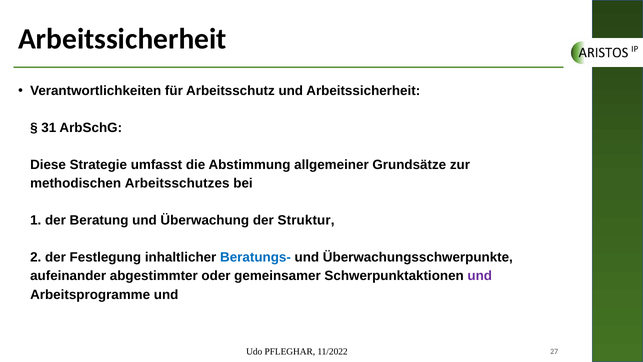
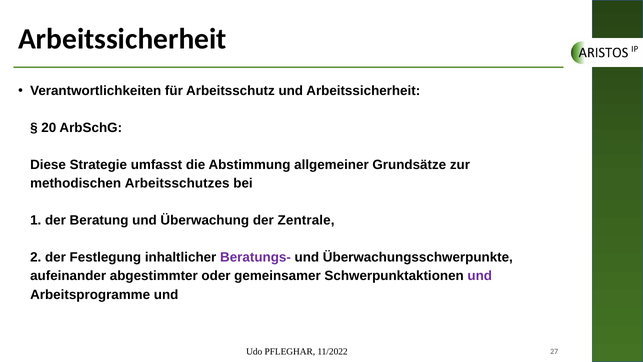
31: 31 -> 20 (49, 128)
Struktur: Struktur -> Zentrale (306, 220)
Beratungs- colour: blue -> purple (255, 257)
